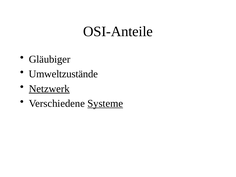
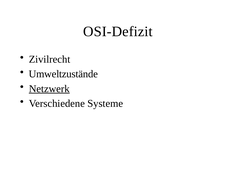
OSI-Anteile: OSI-Anteile -> OSI-Defizit (118, 31)
Gläubiger: Gläubiger -> Zivilrecht (50, 59)
Systeme underline: present -> none (105, 103)
